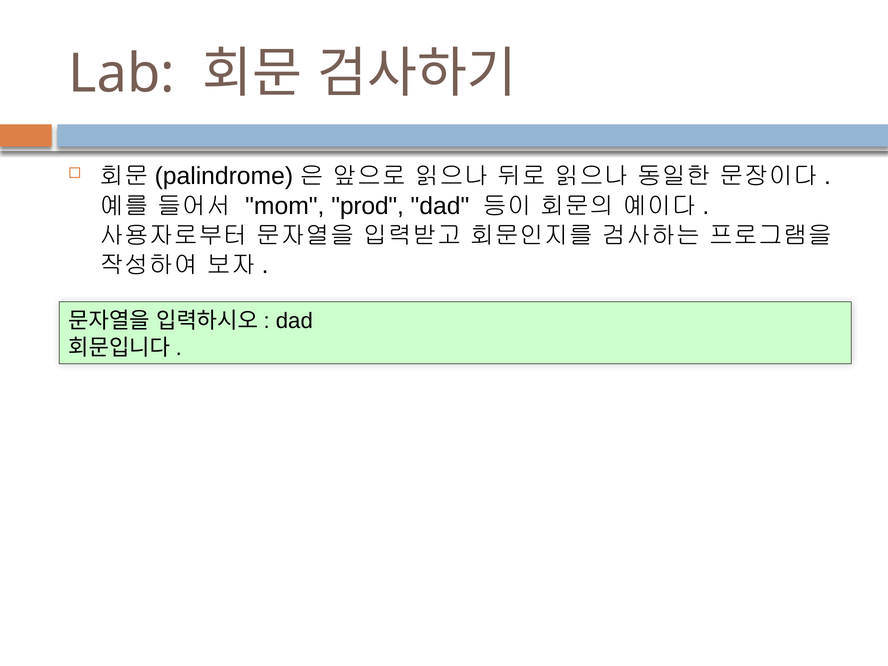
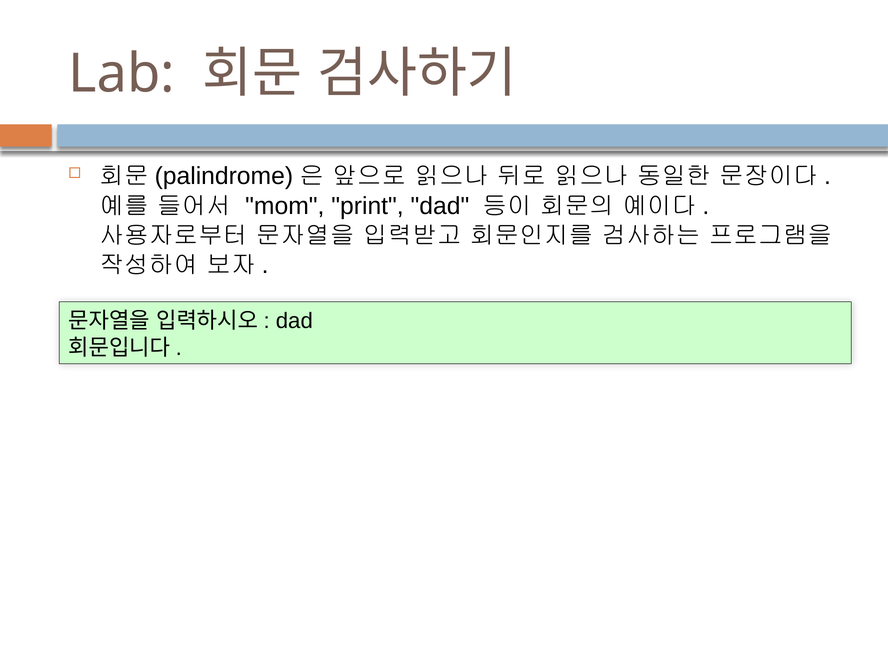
prod: prod -> print (368, 206)
